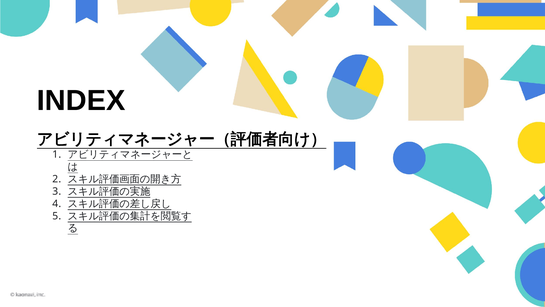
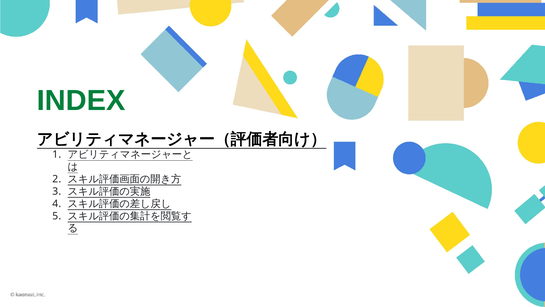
INDEX colour: black -> green (81, 101)
